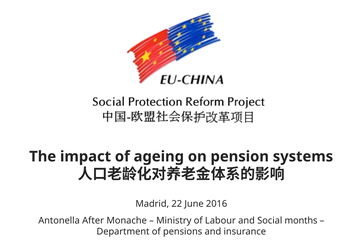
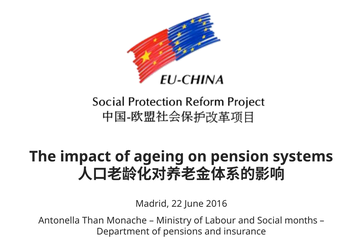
After: After -> Than (93, 220)
